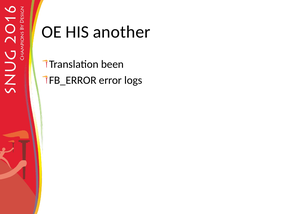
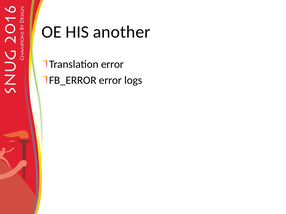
Translation been: been -> error (112, 64)
